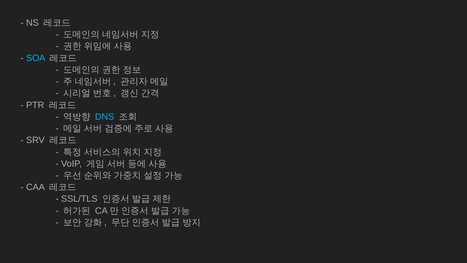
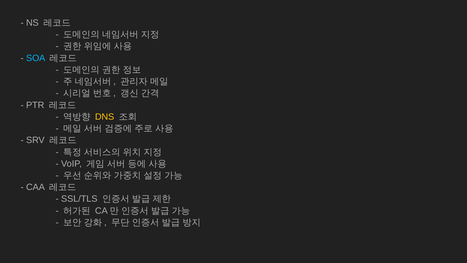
DNS colour: light blue -> yellow (105, 117)
